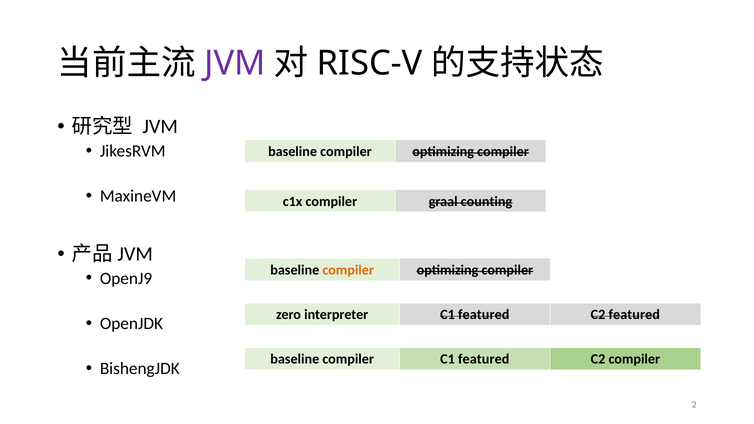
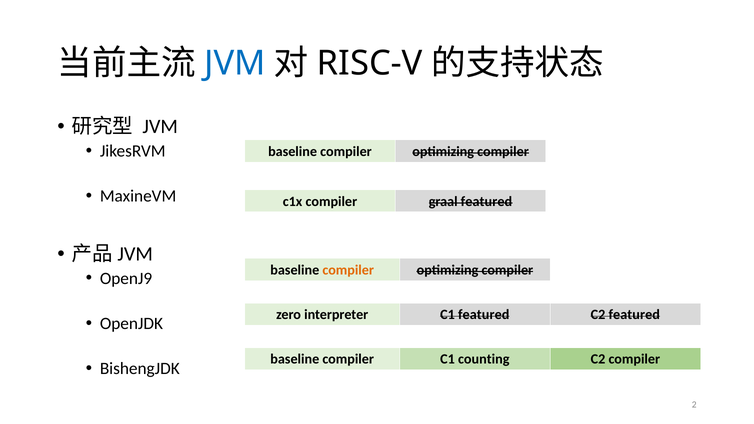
JVM colour: purple -> blue (235, 63)
graal counting: counting -> featured (486, 202)
compiler C1 featured: featured -> counting (484, 359)
